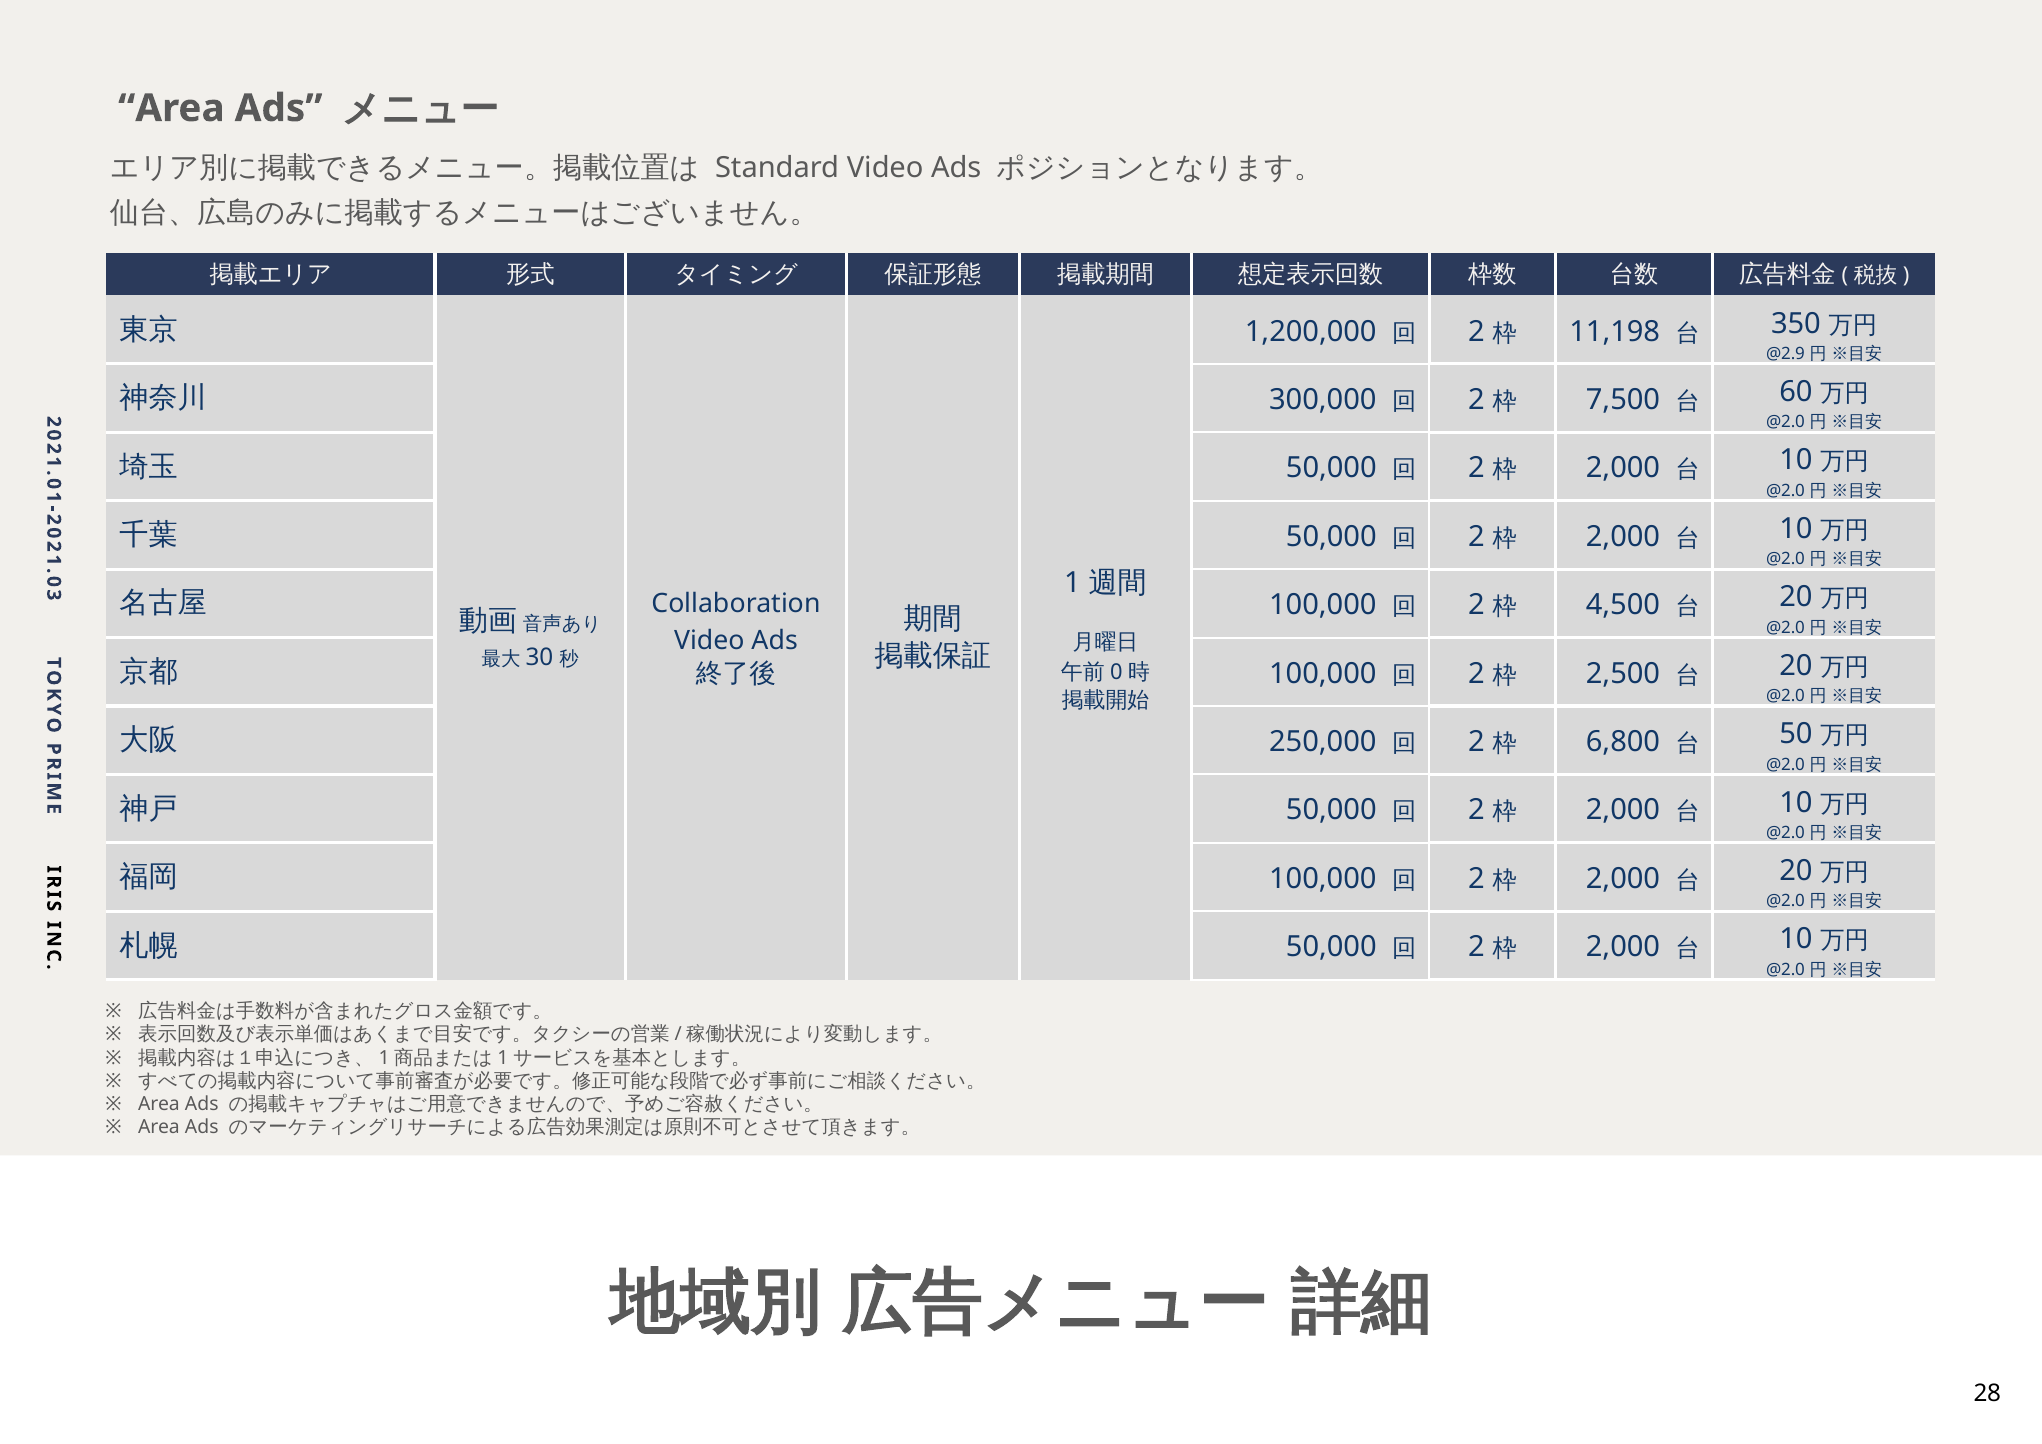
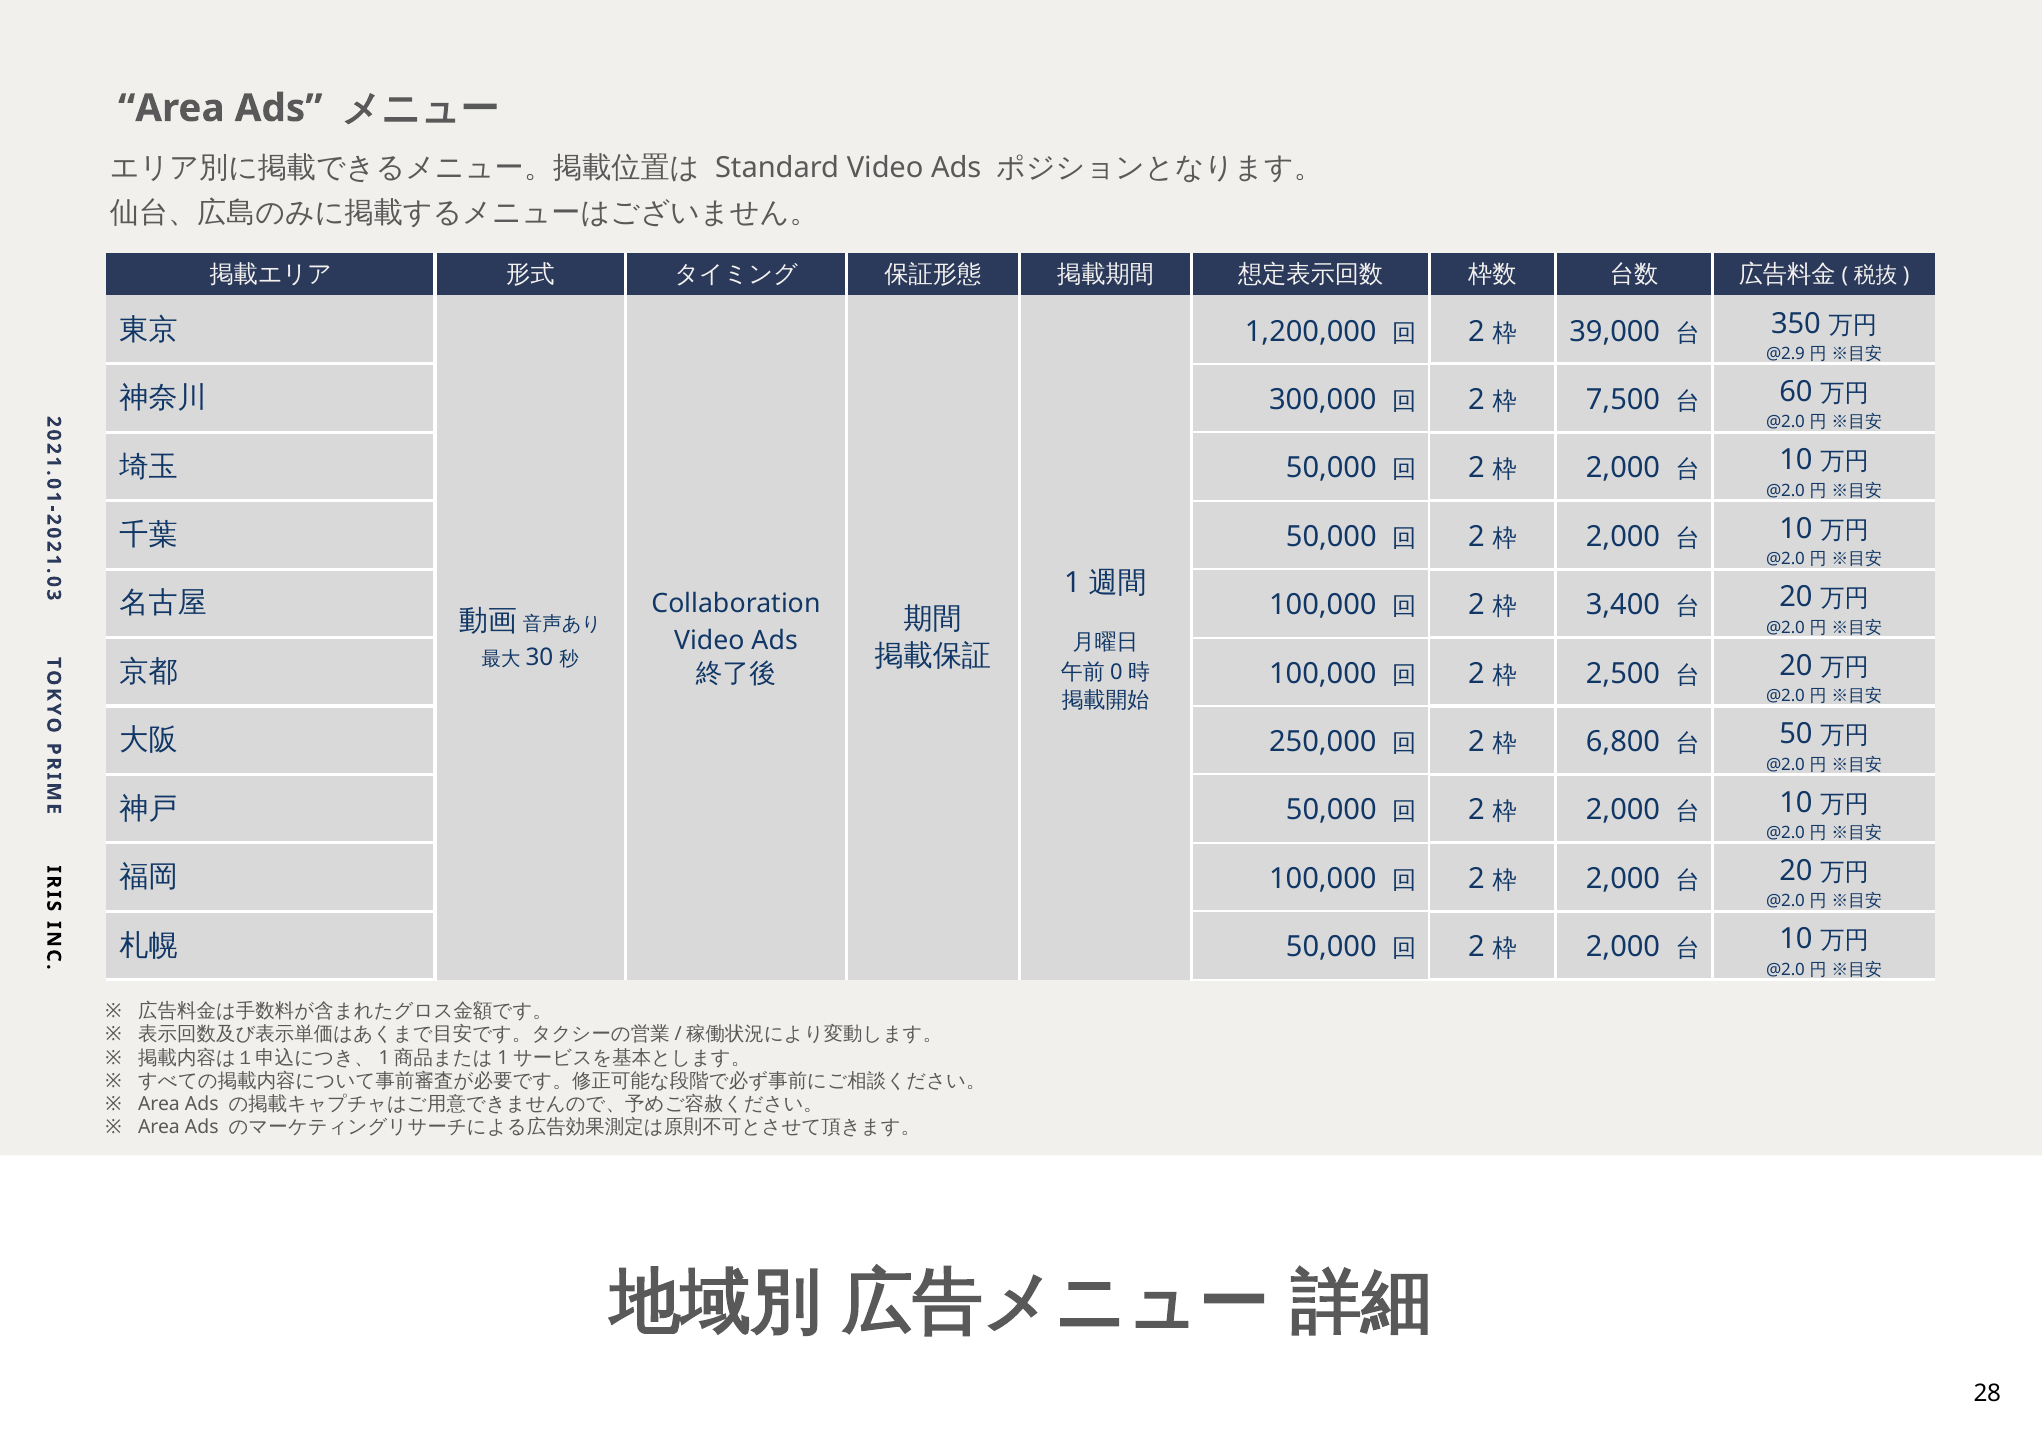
11,198: 11,198 -> 39,000 (1615, 331)
4,500: 4,500 -> 3,400 (1623, 605)
